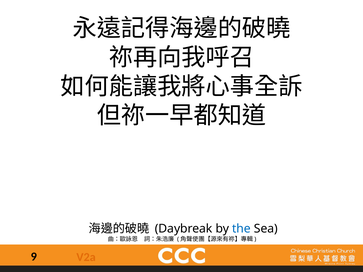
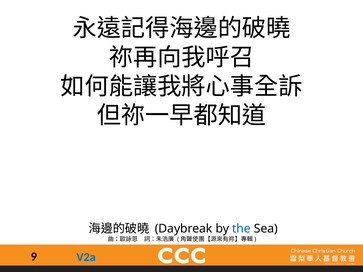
V2a colour: orange -> blue (86, 257)
